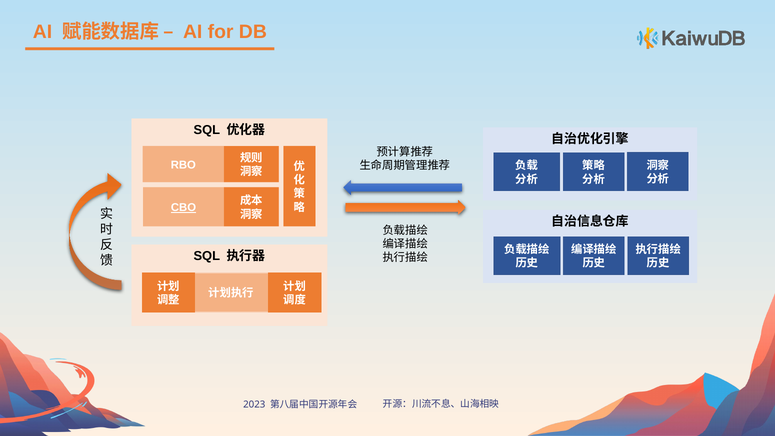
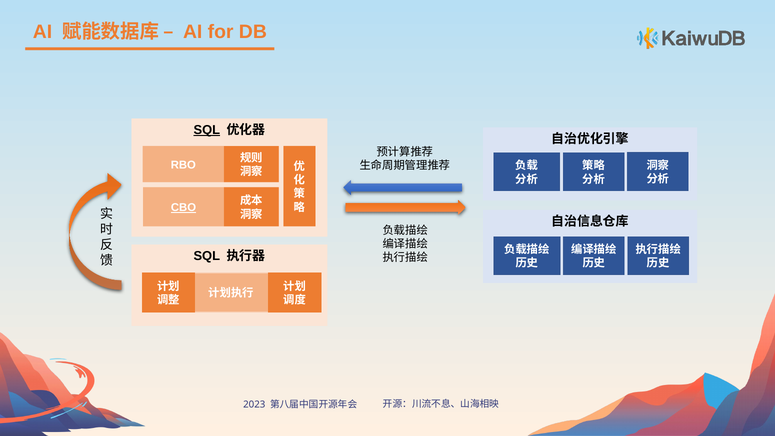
SQL underline: none -> present (207, 130)
